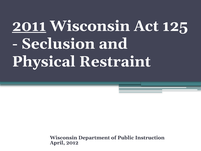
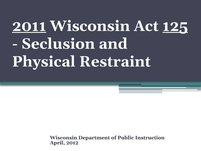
125 underline: none -> present (175, 26)
